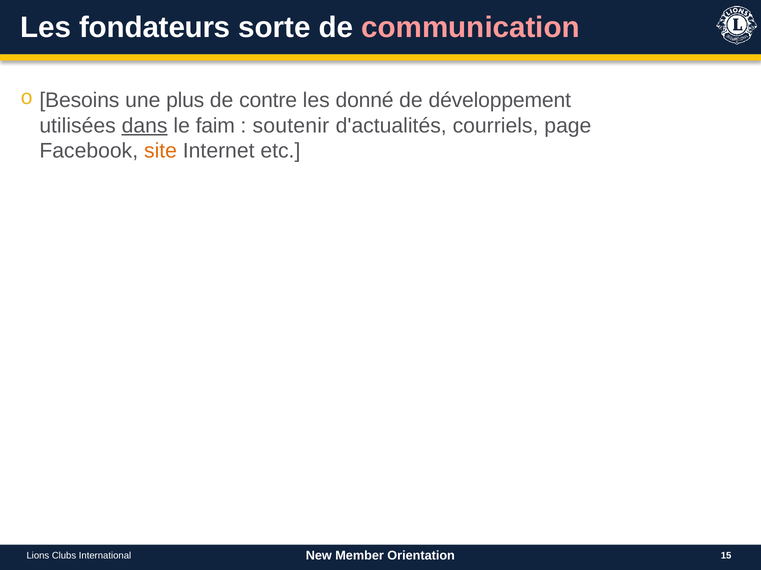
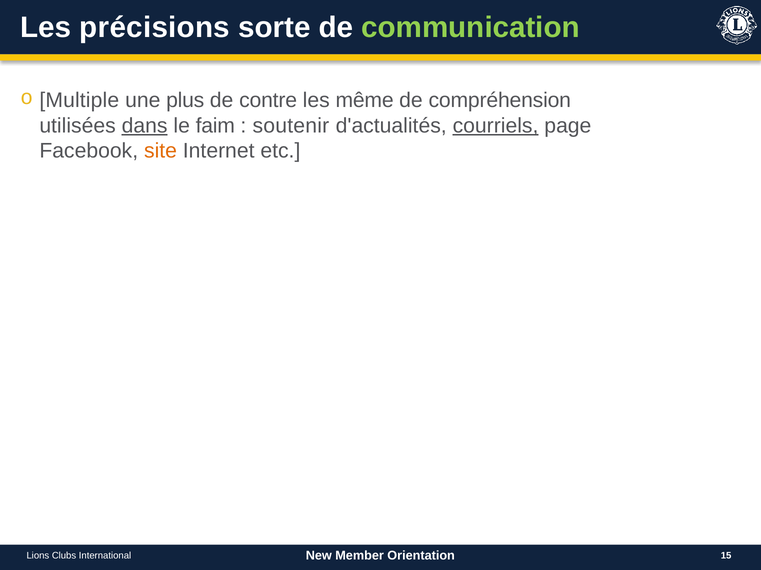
fondateurs: fondateurs -> précisions (155, 27)
communication colour: pink -> light green (471, 27)
Besoins: Besoins -> Multiple (79, 100)
donné: donné -> même (365, 100)
développement: développement -> compréhension (500, 100)
courriels underline: none -> present (496, 126)
